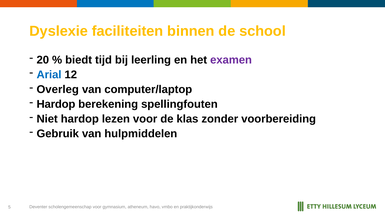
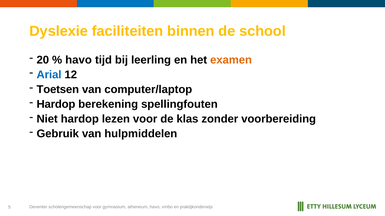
biedt: biedt -> havo (79, 60)
examen colour: purple -> orange (231, 60)
Overleg: Overleg -> Toetsen (58, 90)
